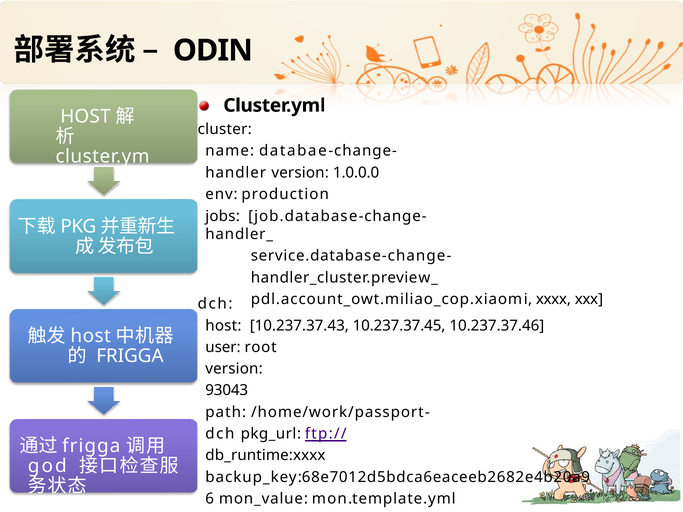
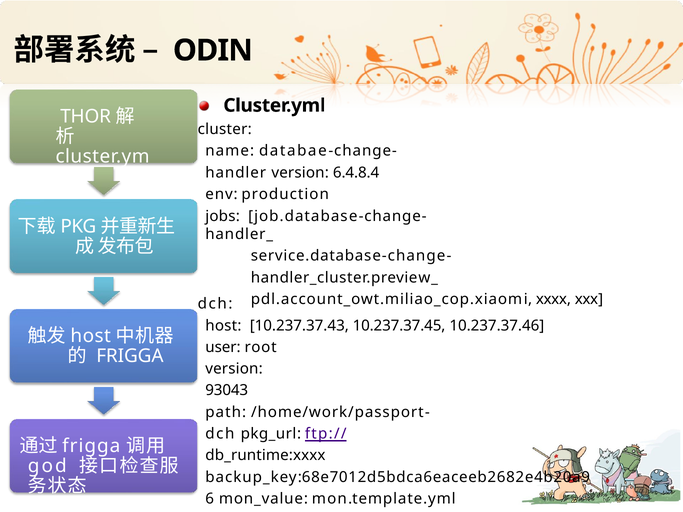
HOST: HOST -> THOR (86, 117)
1.0.0.0: 1.0.0.0 -> 6.4.8.4 (356, 173)
